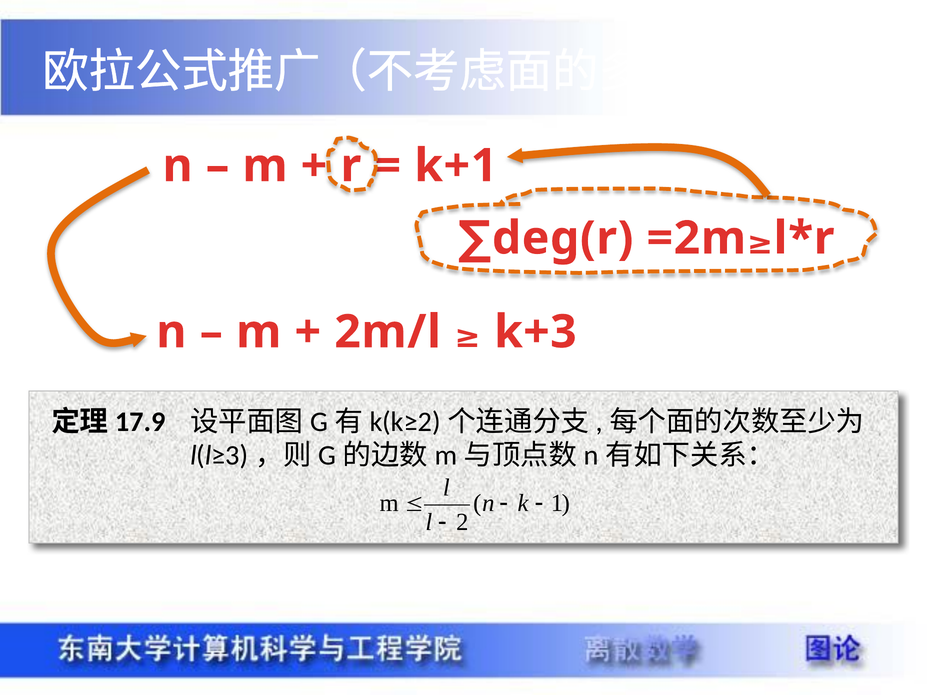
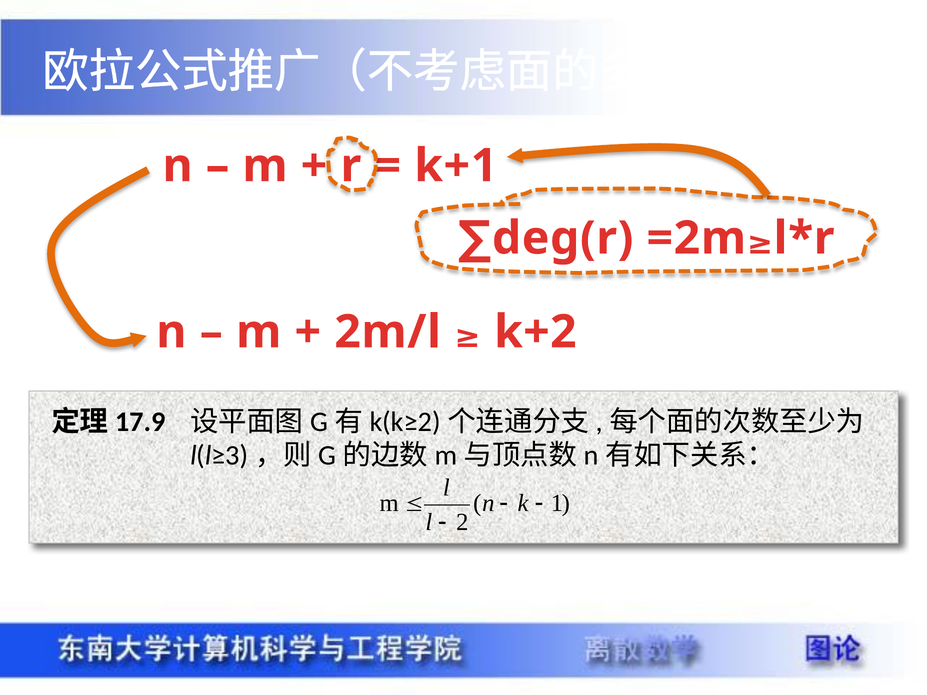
k+3: k+3 -> k+2 (535, 332)
